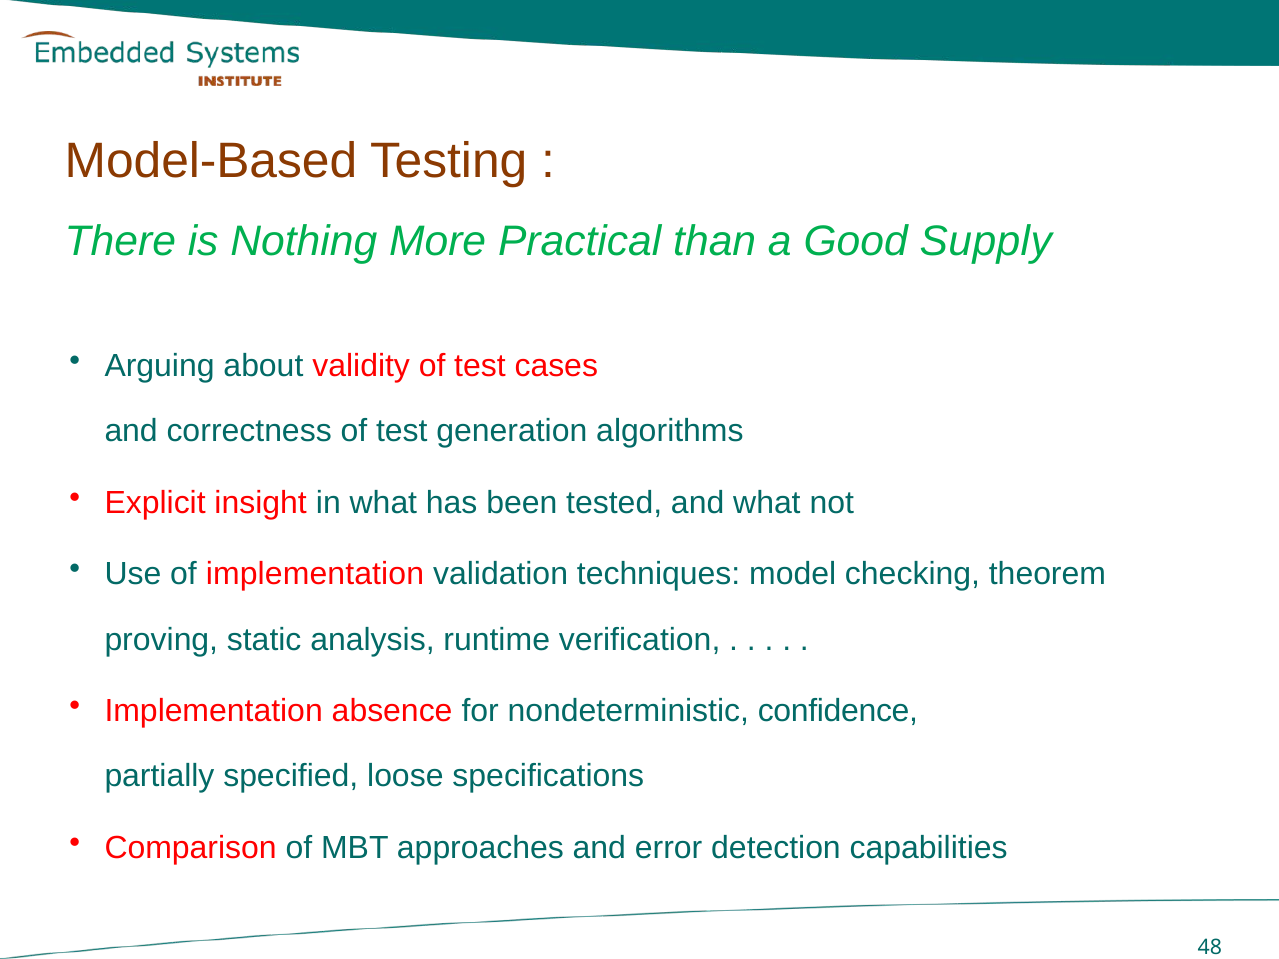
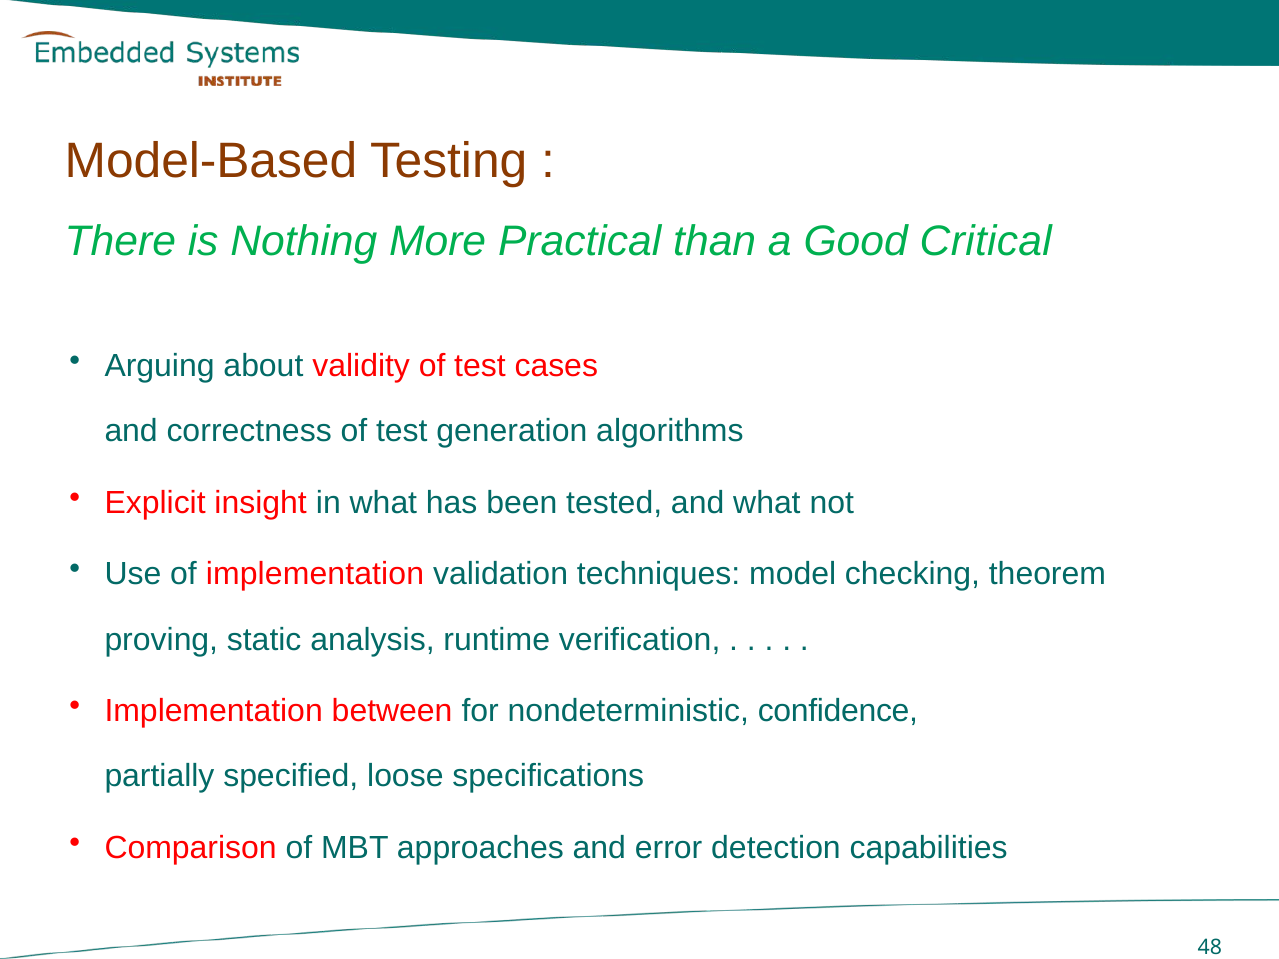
Supply: Supply -> Critical (986, 242)
absence: absence -> between (392, 711)
